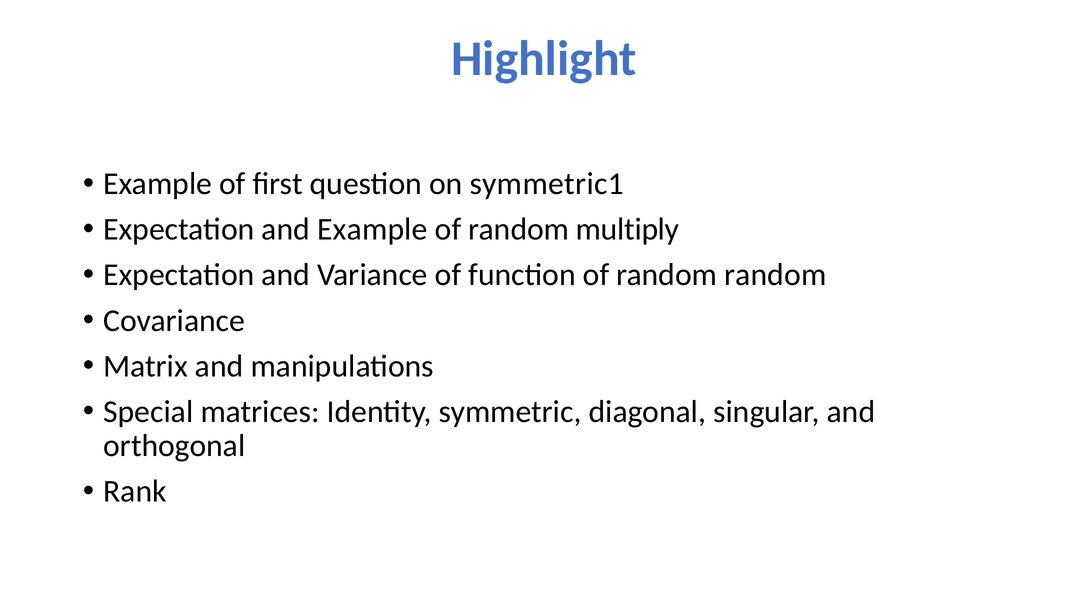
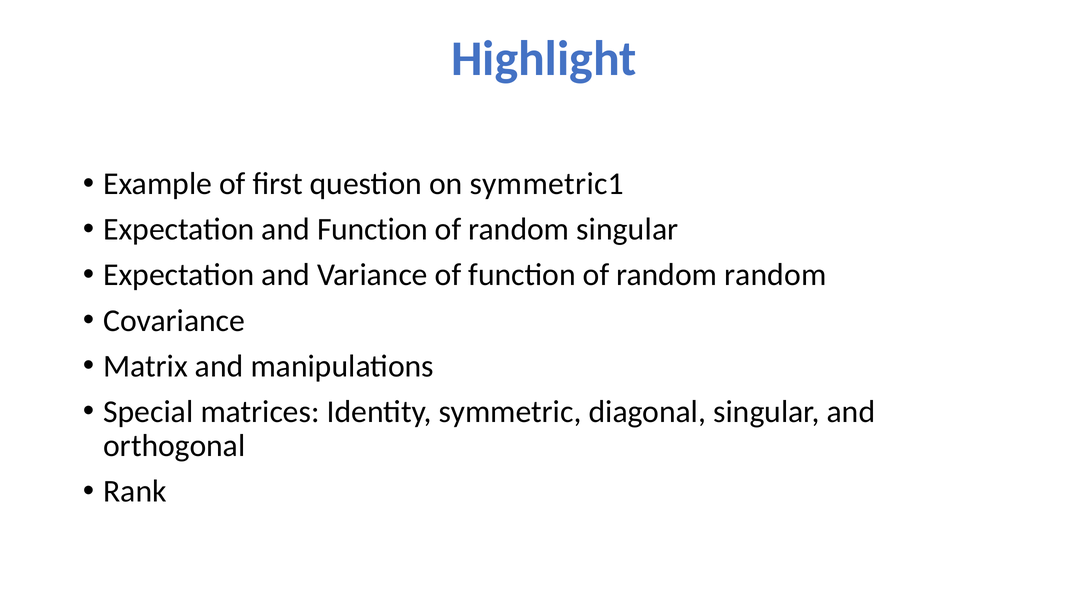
and Example: Example -> Function (373, 229)
random multiply: multiply -> singular (627, 229)
